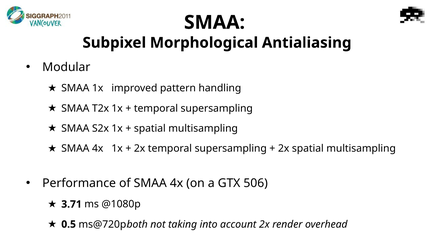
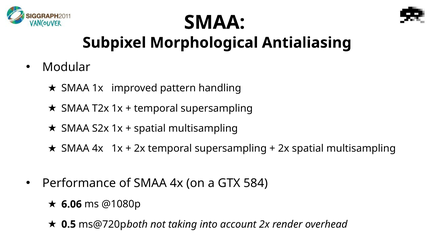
506: 506 -> 584 (256, 183)
3.71: 3.71 -> 6.06 (72, 204)
